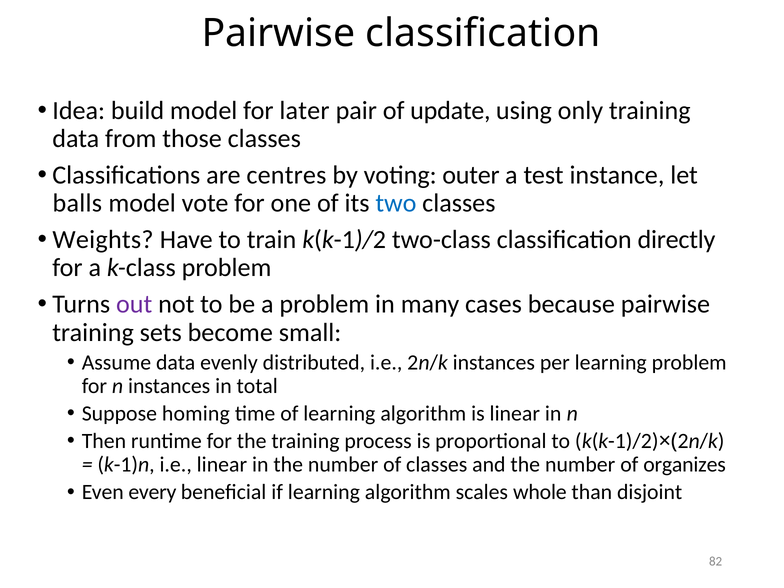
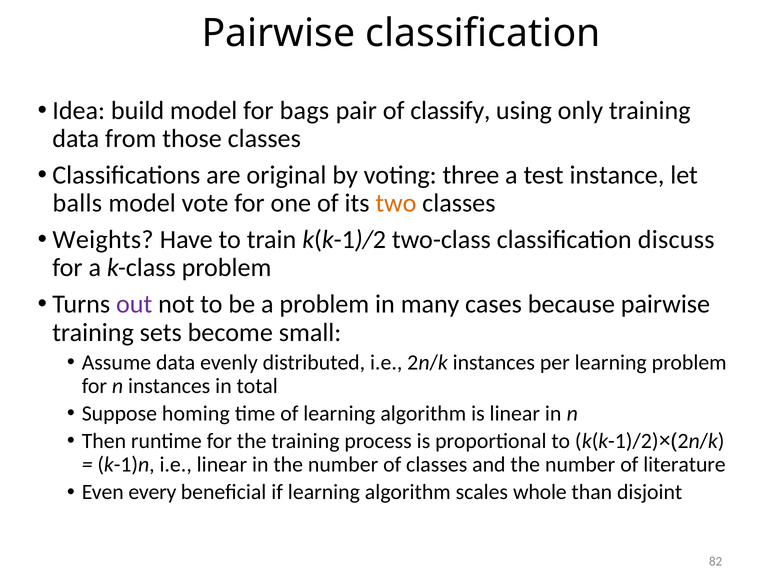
later: later -> bags (304, 110)
update: update -> classify (450, 110)
centres: centres -> original (286, 175)
outer: outer -> three (471, 175)
two colour: blue -> orange (396, 203)
directly: directly -> discuss (676, 240)
organizes: organizes -> literature (684, 465)
